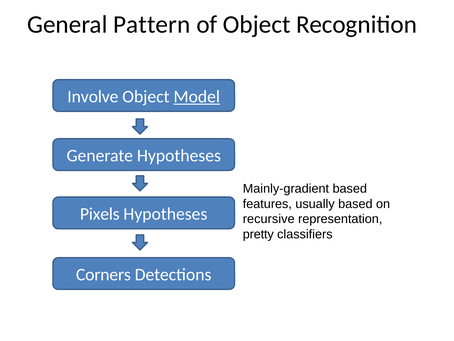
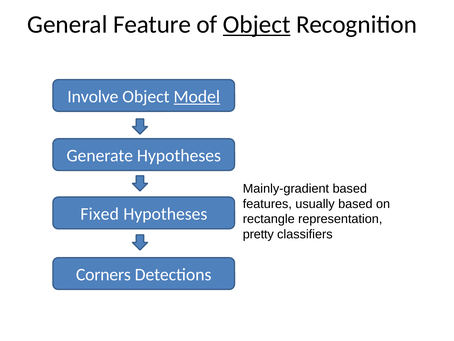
Pattern: Pattern -> Feature (152, 24)
Object underline: none -> present (257, 24)
Pixels: Pixels -> Fixed (100, 214)
recursive: recursive -> rectangle (269, 219)
